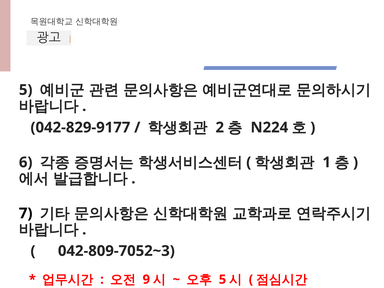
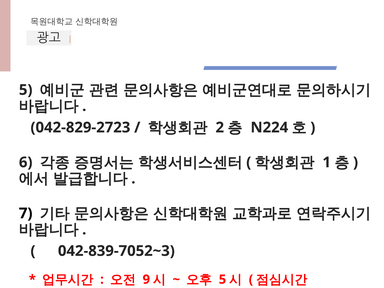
042-829-9177: 042-829-9177 -> 042-829-2723 (80, 127)
042-809-7052~3: 042-809-7052~3 -> 042-839-7052~3 (116, 251)
